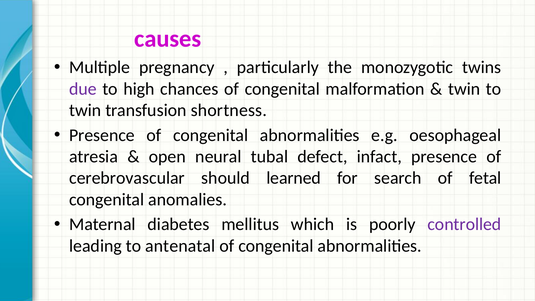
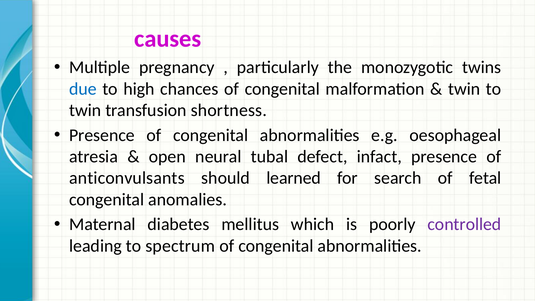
due colour: purple -> blue (83, 89)
cerebrovascular: cerebrovascular -> anticonvulsants (127, 178)
antenatal: antenatal -> spectrum (180, 246)
